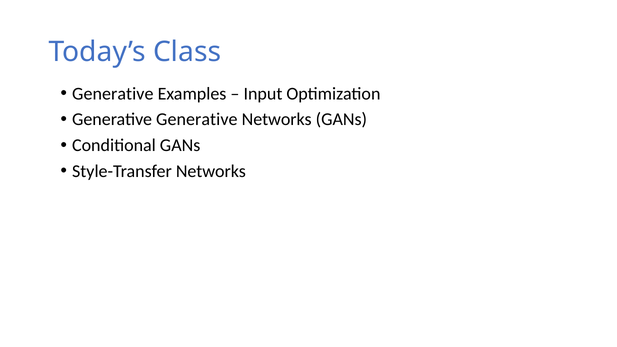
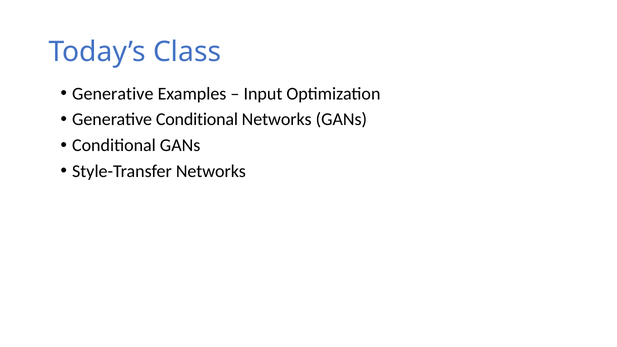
Generative Generative: Generative -> Conditional (197, 120)
